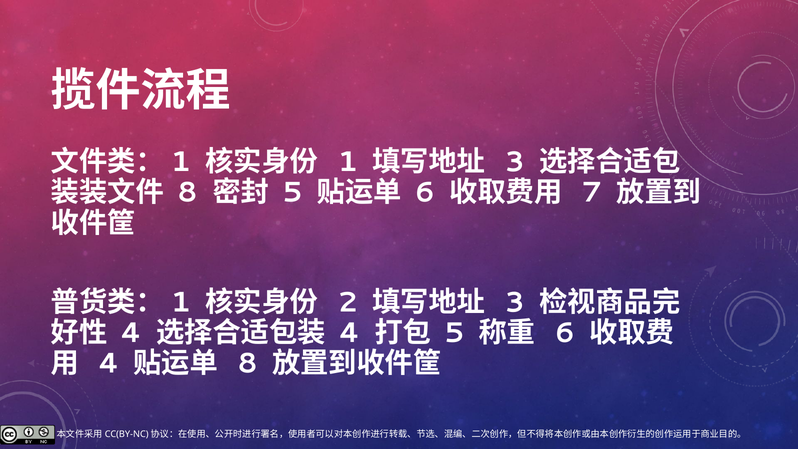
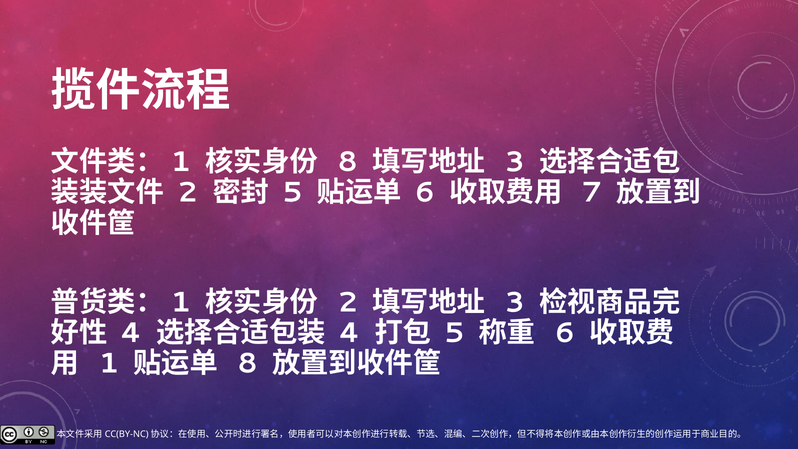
1: 1 -> 8 (348, 162)
8: 8 -> 2 (187, 193)
4: 4 -> 1 (109, 364)
